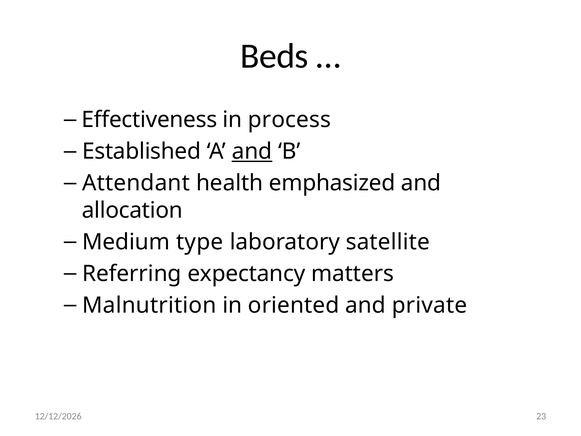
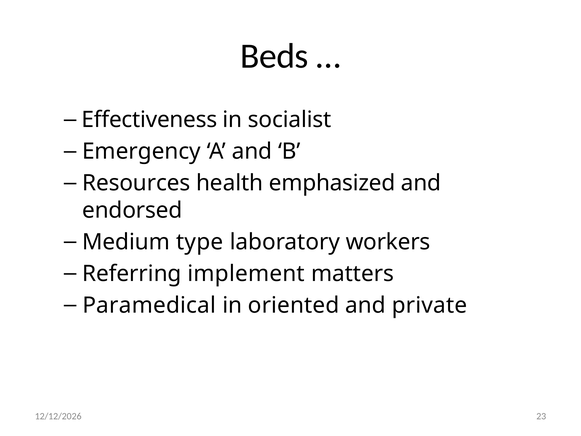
process: process -> socialist (290, 120)
Established: Established -> Emergency (141, 151)
and underline: present -> none (252, 151)
Attendant: Attendant -> Resources (136, 183)
allocation: allocation -> endorsed (132, 210)
satellite: satellite -> workers (388, 242)
expectancy: expectancy -> implement (246, 273)
Malnutrition: Malnutrition -> Paramedical (149, 305)
